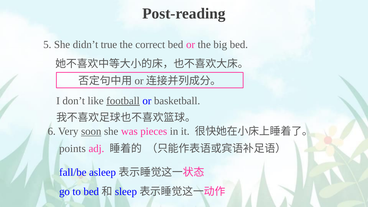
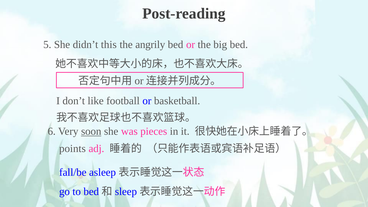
true: true -> this (109, 45)
correct: correct -> angrily (150, 45)
football underline: present -> none (123, 101)
